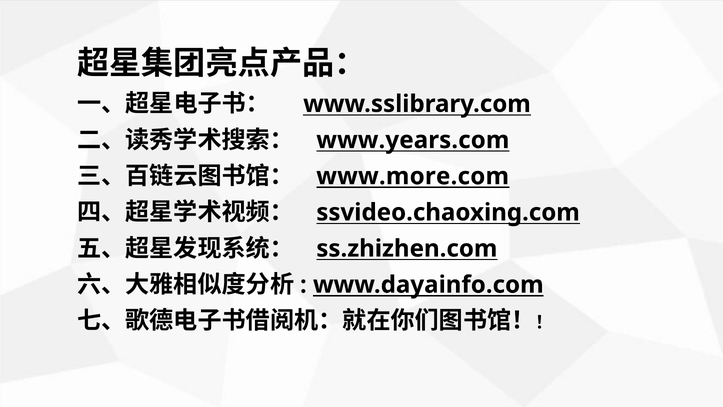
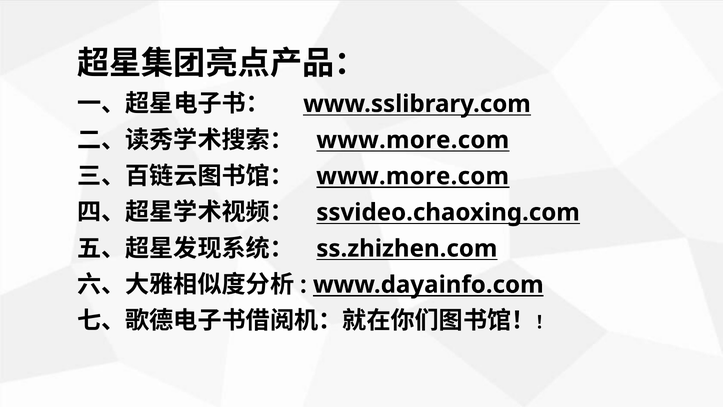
www.years.com: www.years.com -> www.more.com (413, 140)
